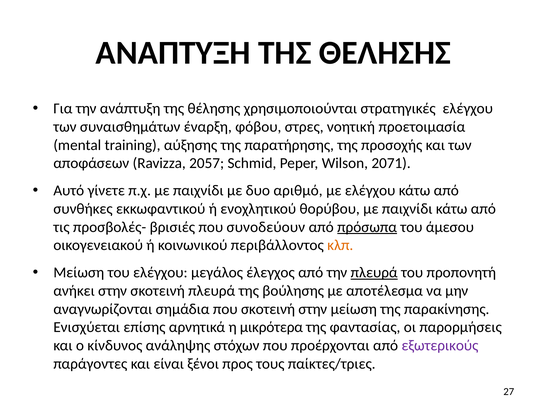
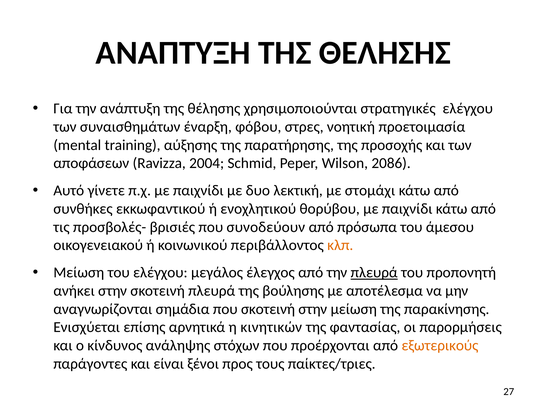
2057: 2057 -> 2004 (207, 163)
2071: 2071 -> 2086 (391, 163)
αριθμό: αριθμό -> λεκτική (298, 191)
με ελέγχου: ελέγχου -> στομάχι (370, 191)
πρόσωπα underline: present -> none (367, 227)
μικρότερα: μικρότερα -> κινητικών (271, 328)
εξωτερικούς colour: purple -> orange (440, 346)
